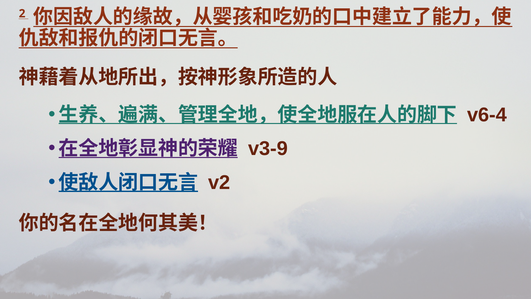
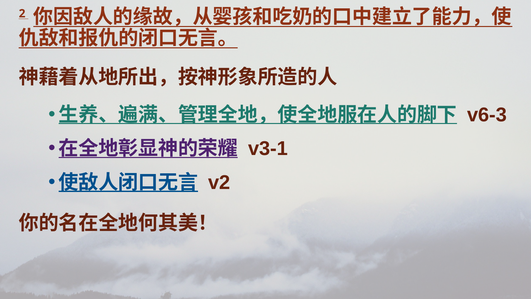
v6-4: v6-4 -> v6-3 (487, 115)
v3-9: v3-9 -> v3-1 (268, 149)
